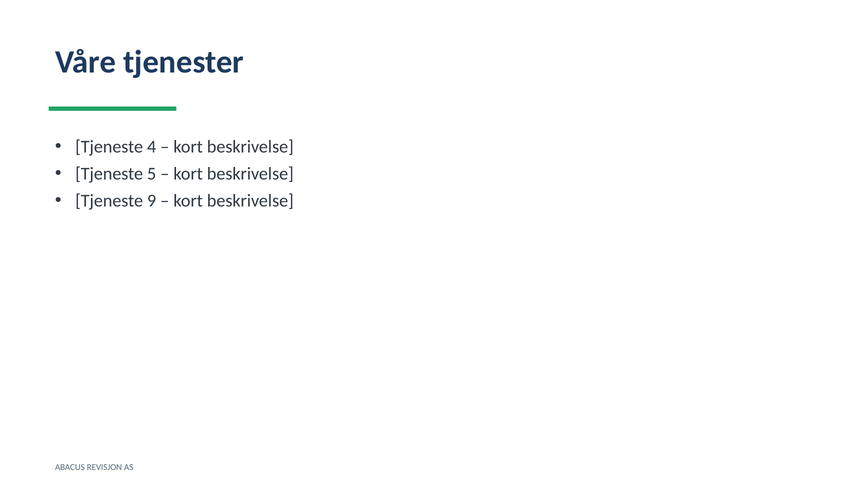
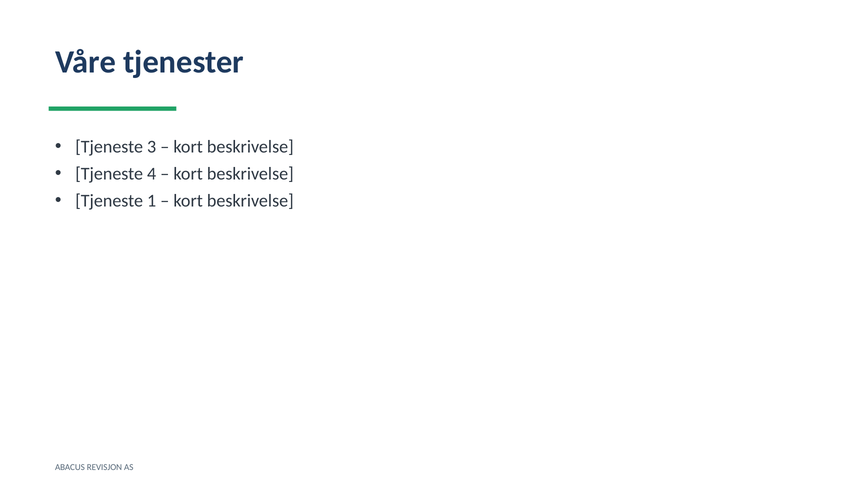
4: 4 -> 3 (152, 147)
5: 5 -> 4 (152, 174)
9: 9 -> 1 (152, 201)
